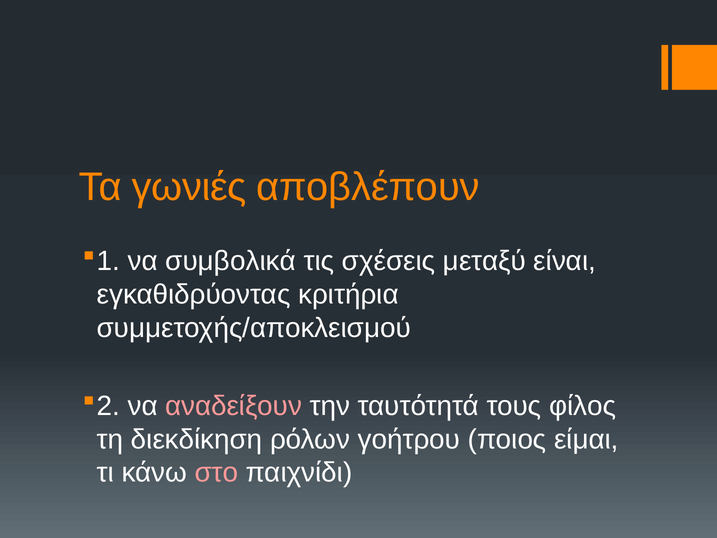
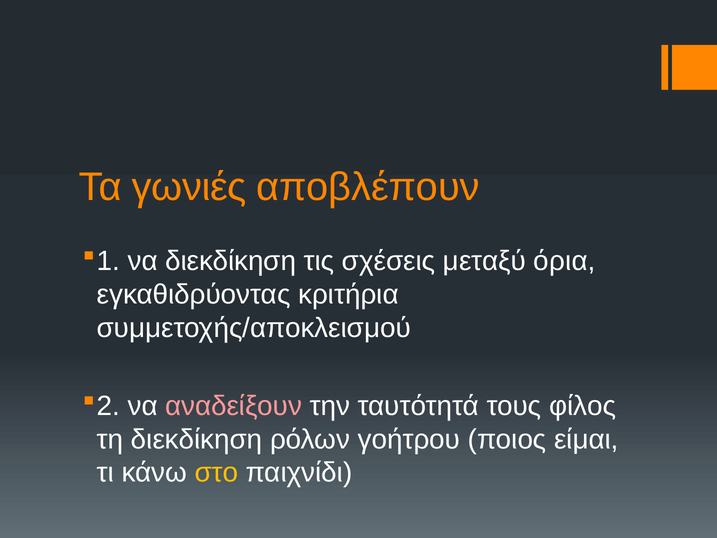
να συμβολικά: συμβολικά -> διεκδίκηση (231, 261)
είναι: είναι -> όρια (565, 261)
στο colour: pink -> yellow (216, 472)
